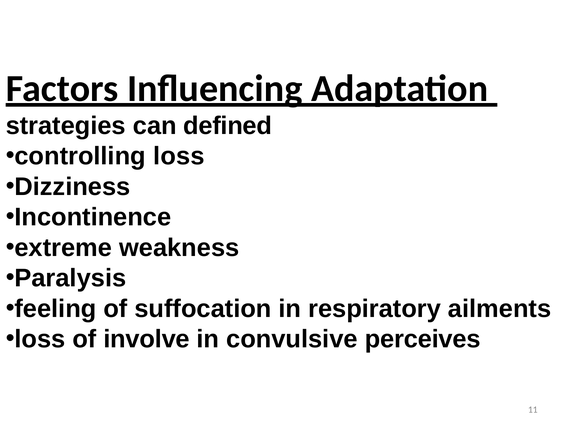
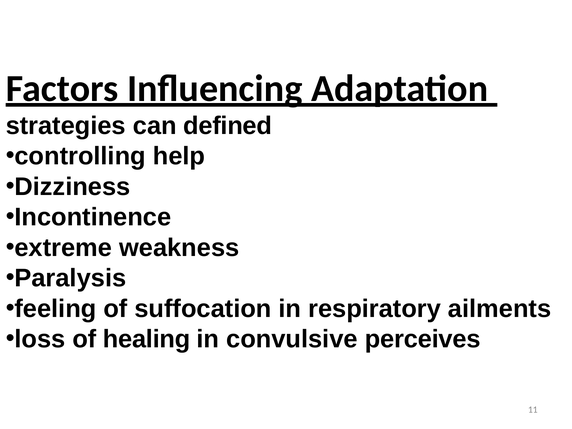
controlling loss: loss -> help (179, 156)
involve: involve -> healing (147, 339)
